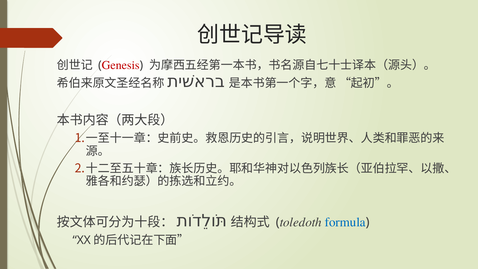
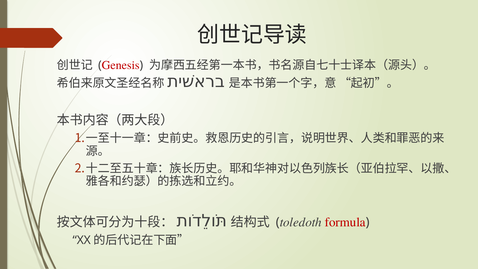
formula colour: blue -> red (345, 222)
